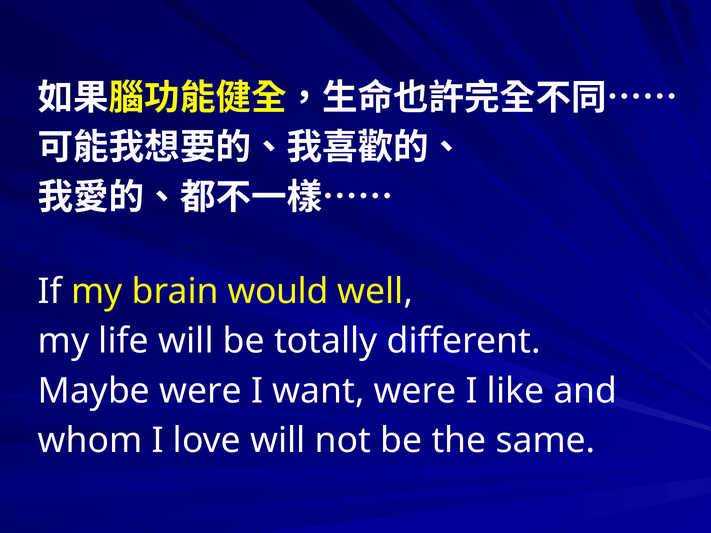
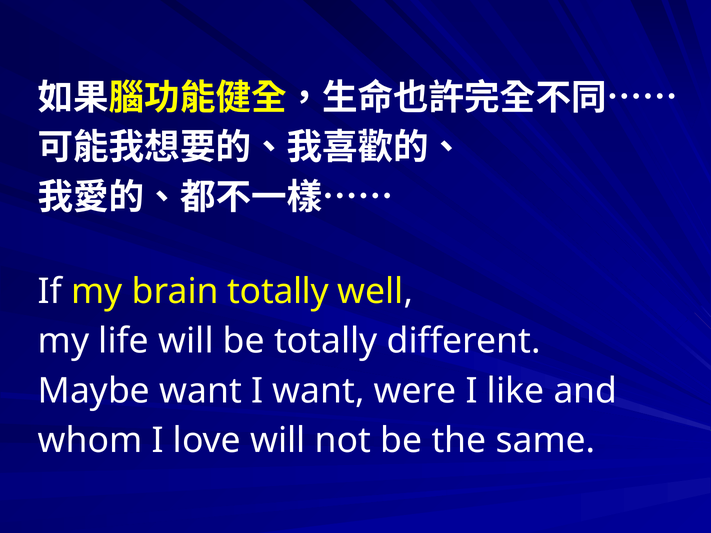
brain would: would -> totally (278, 292)
Maybe were: were -> want (201, 391)
